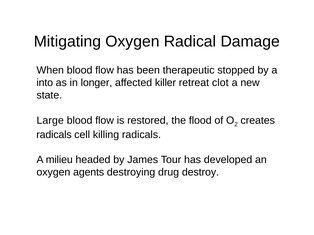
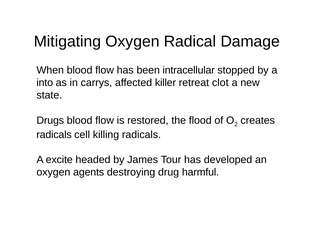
therapeutic: therapeutic -> intracellular (189, 70)
longer: longer -> carrys (96, 83)
Large: Large -> Drugs (50, 121)
milieu: milieu -> excite (59, 160)
destroy: destroy -> harmful (201, 173)
